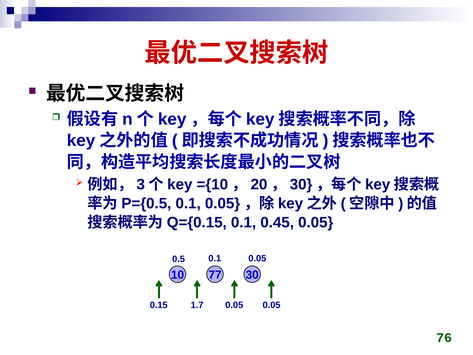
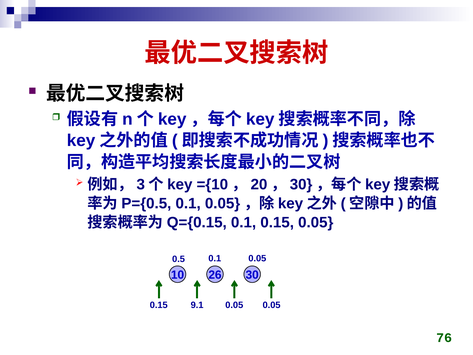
0.1 0.45: 0.45 -> 0.15 (277, 222)
77: 77 -> 26 (215, 275)
1.7: 1.7 -> 9.1 (197, 305)
